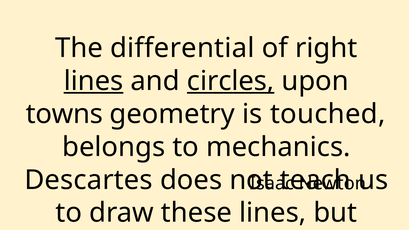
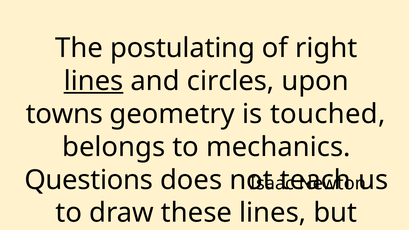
differential: differential -> postulating (183, 48)
circles underline: present -> none (231, 81)
Descartes: Descartes -> Questions (89, 180)
